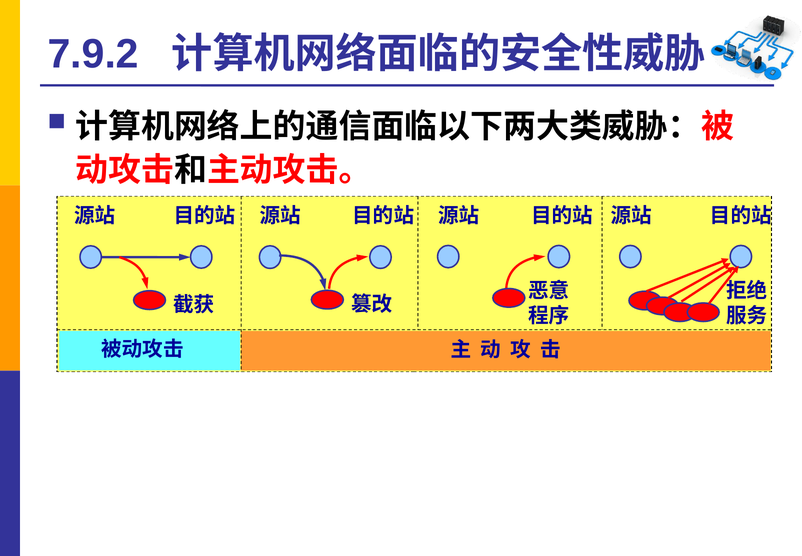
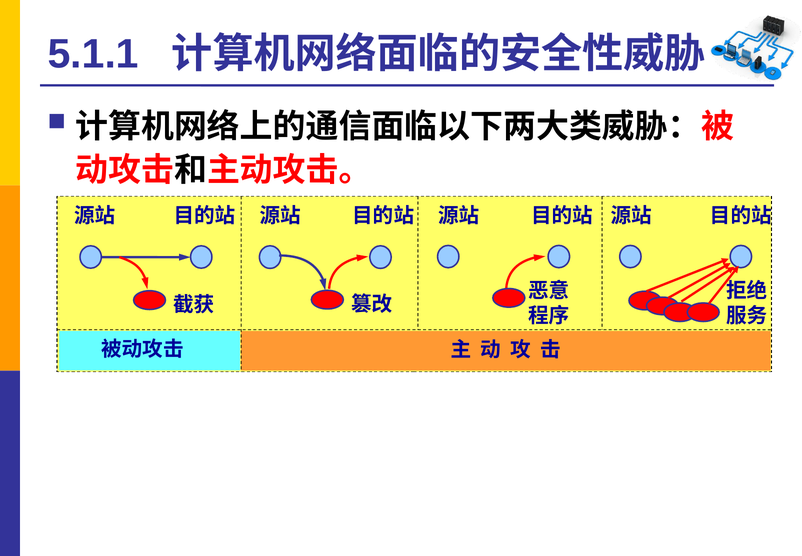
7.9.2: 7.9.2 -> 5.1.1 (93, 54)
